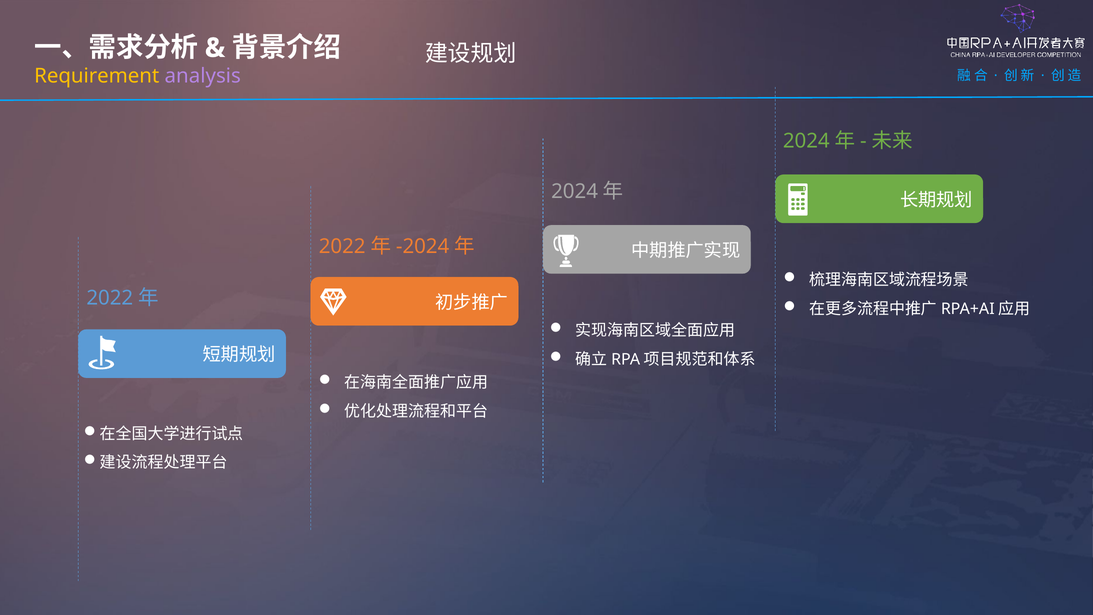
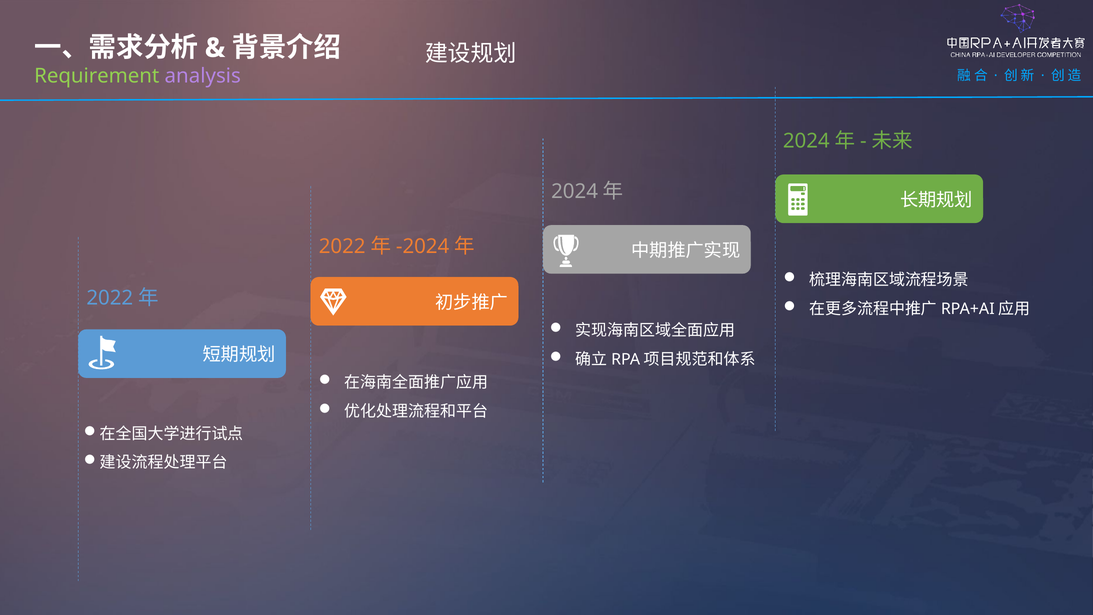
Requirement colour: yellow -> light green (97, 76)
